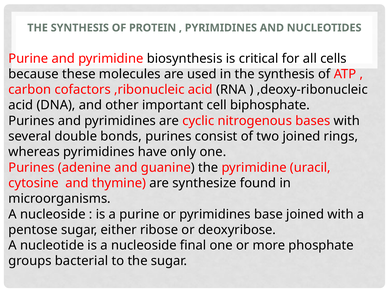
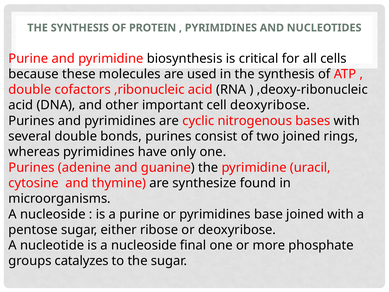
carbon: carbon -> double (30, 90)
cell biphosphate: biphosphate -> deoxyribose (270, 105)
bacterial: bacterial -> catalyzes (82, 261)
